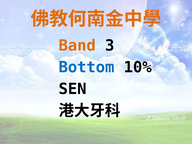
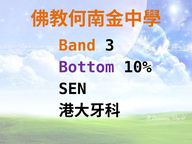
Bottom colour: blue -> purple (87, 67)
